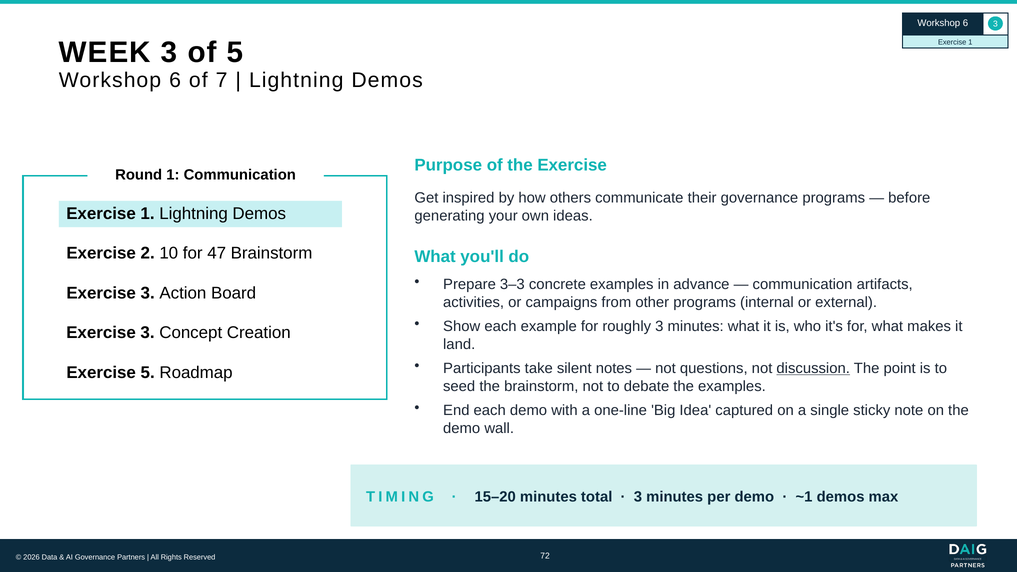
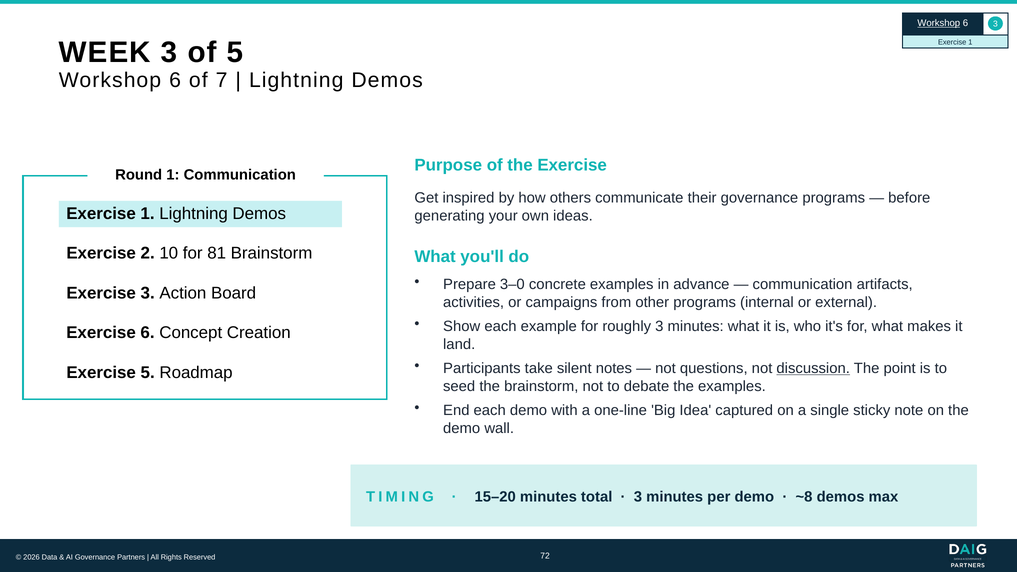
Workshop underline: none -> present (939, 23)
47: 47 -> 81 (217, 253)
3–3: 3–3 -> 3–0 (512, 284)
3: 3 -> 6 (148, 333)
~1: ~1 -> ~8 (804, 497)
